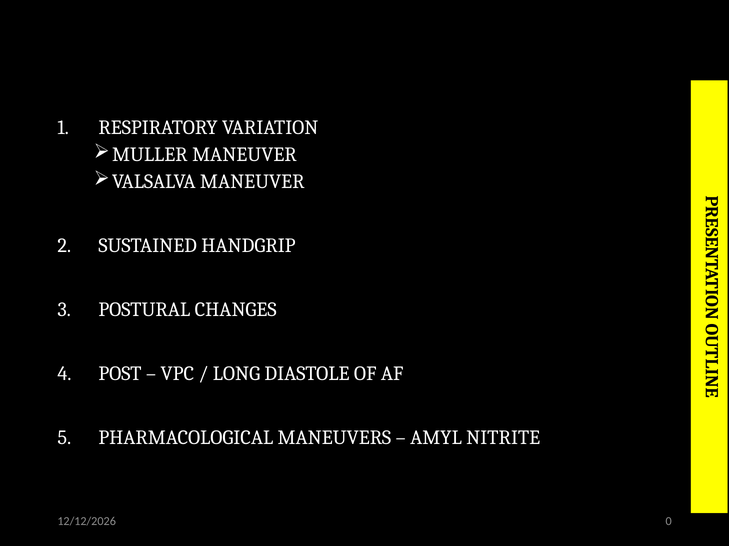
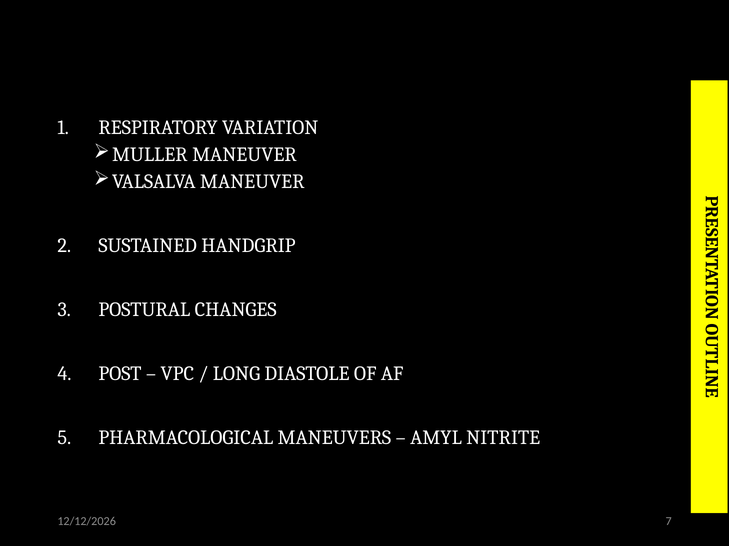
0: 0 -> 7 (669, 522)
